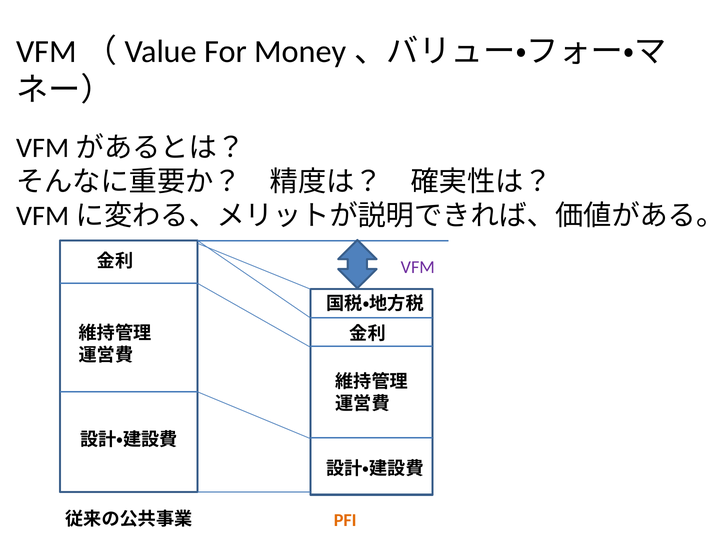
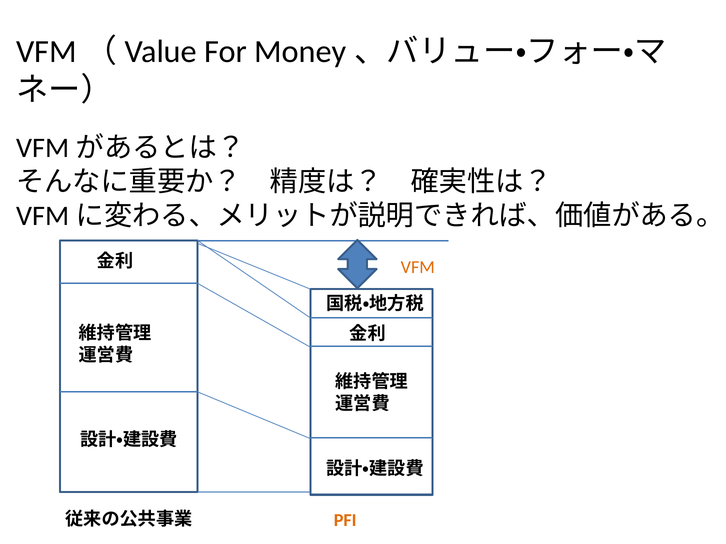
VFM colour: purple -> orange (418, 268)
